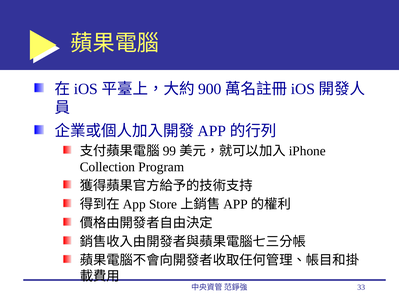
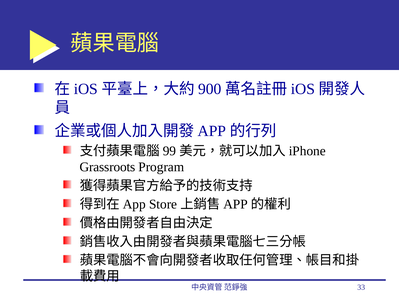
Collection: Collection -> Grassroots (107, 167)
